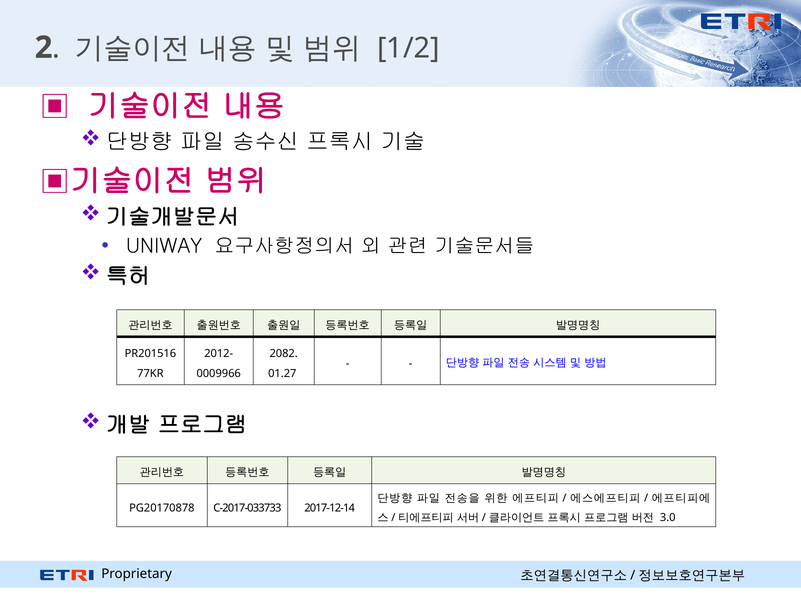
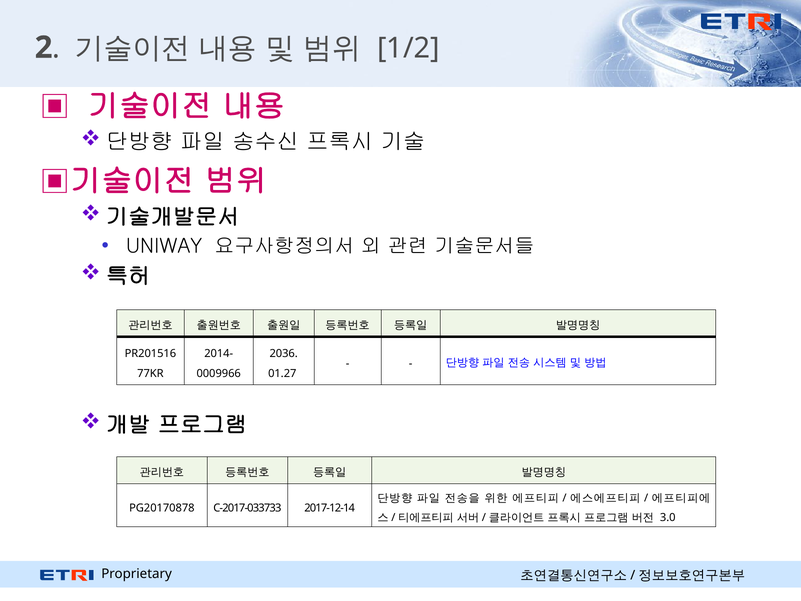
2012-: 2012- -> 2014- (219, 354)
2082: 2082 -> 2036 (284, 354)
